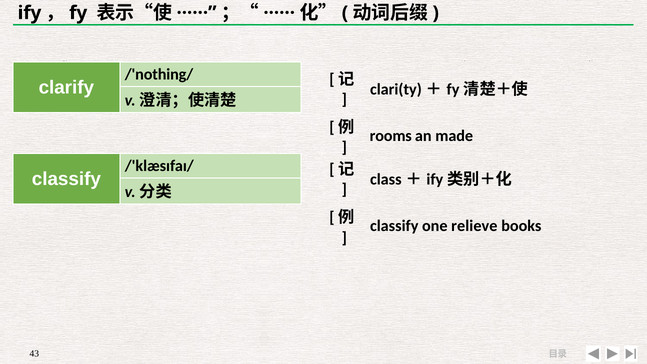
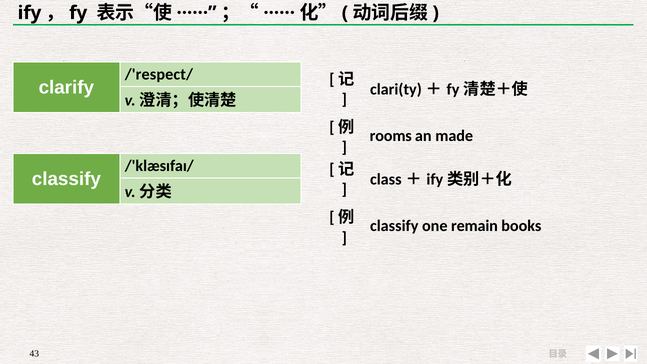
/'nothing/: /'nothing/ -> /'respect/ (159, 74)
relieve: relieve -> remain (474, 226)
